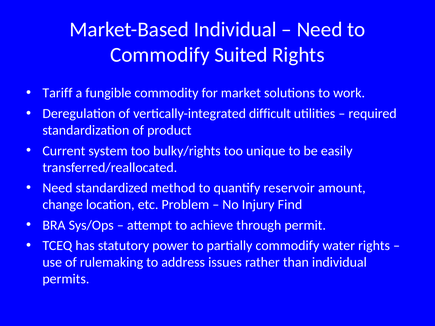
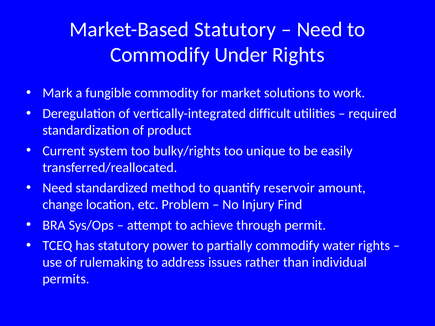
Market-Based Individual: Individual -> Statutory (235, 29)
Suited: Suited -> Under (241, 55)
Tariff: Tariff -> Mark (57, 93)
